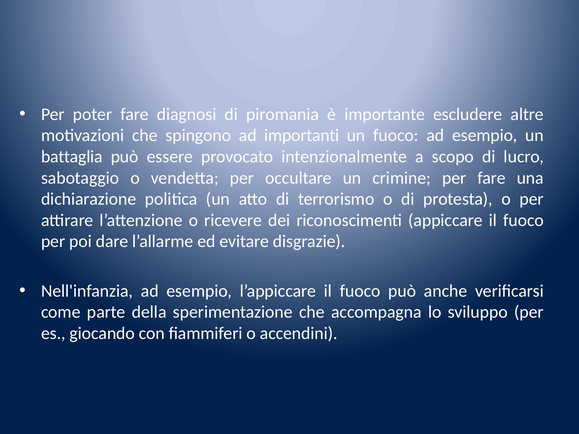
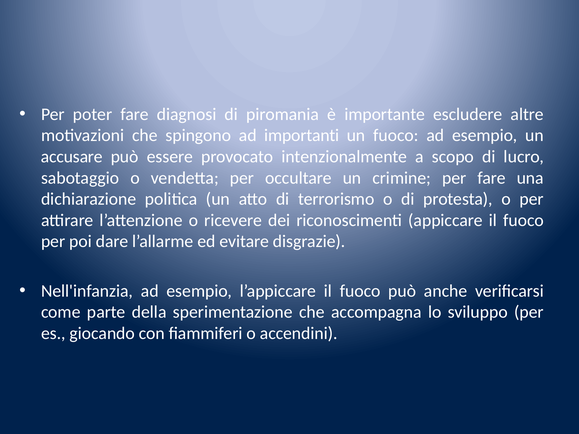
battaglia: battaglia -> accusare (72, 157)
